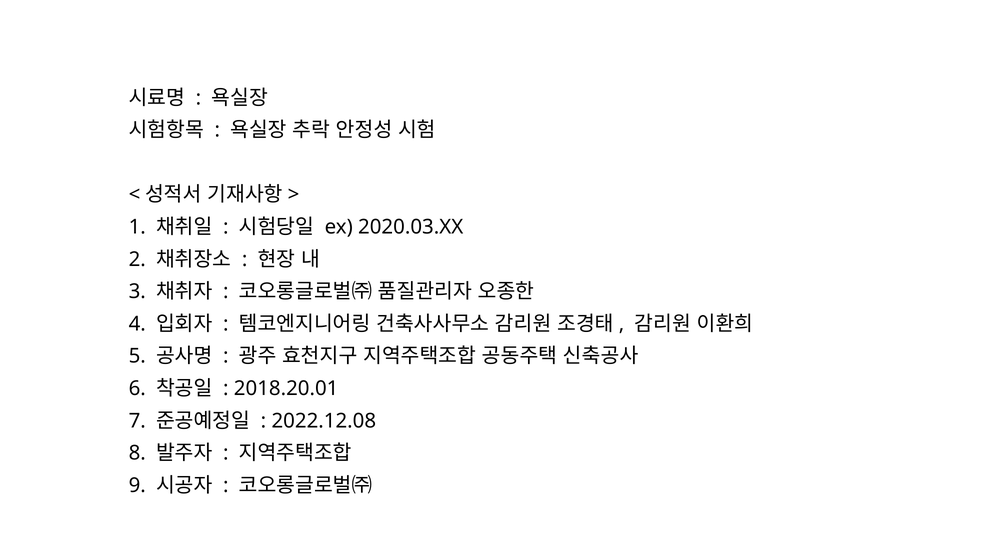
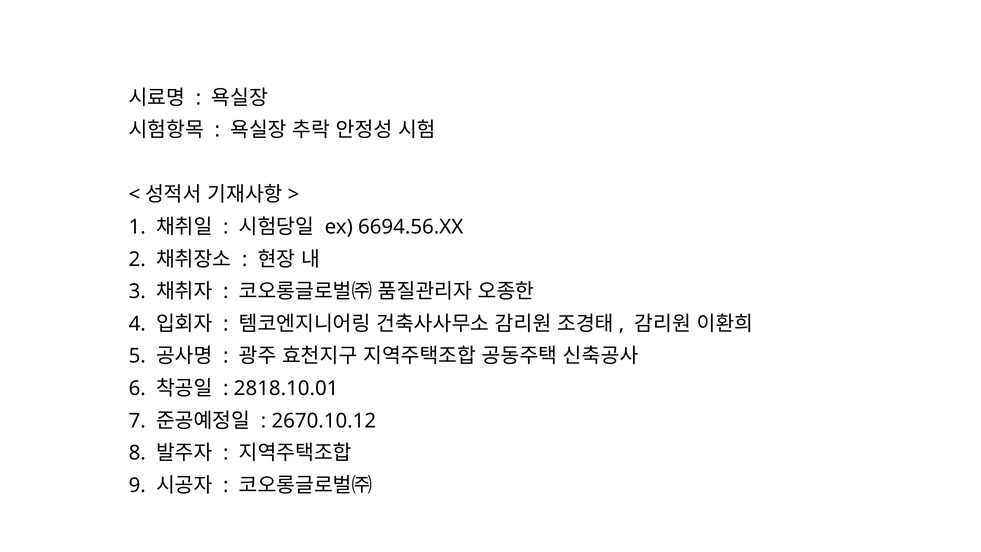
2020.03.XX: 2020.03.XX -> 6694.56.XX (411, 227)
2018.20.01: 2018.20.01 -> 2818.10.01 (286, 388)
2022.12.08: 2022.12.08 -> 2670.10.12 (324, 421)
